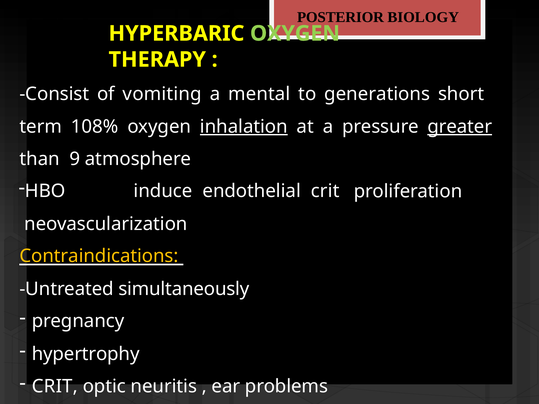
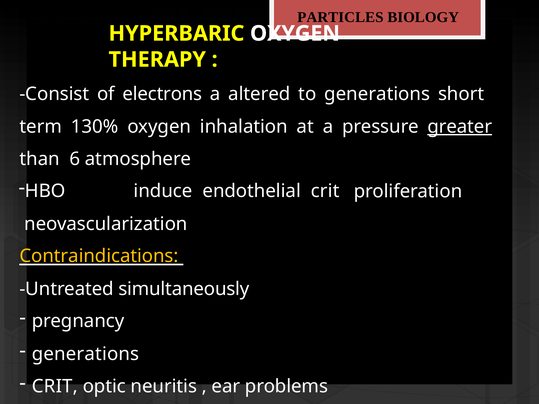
POSTERIOR: POSTERIOR -> PARTICLES (340, 17)
OXYGEN colour: light green -> white (295, 34)
vomiting: vomiting -> electrons (162, 94)
mental: mental -> altered (259, 94)
108%: 108% -> 130% (95, 127)
inhalation underline: present -> none (244, 127)
9: 9 -> 6 (75, 159)
hypertrophy: hypertrophy -> generations (86, 354)
